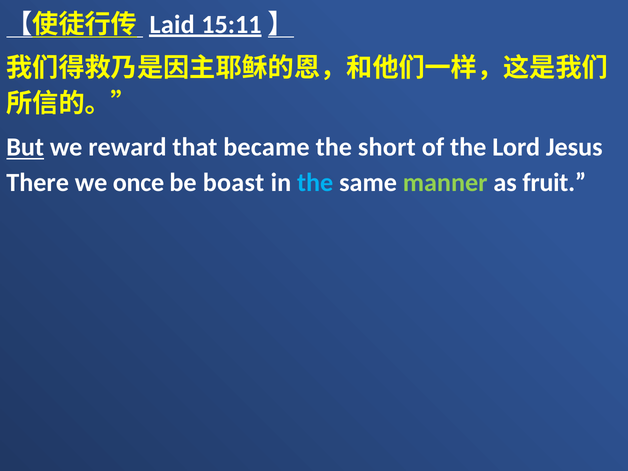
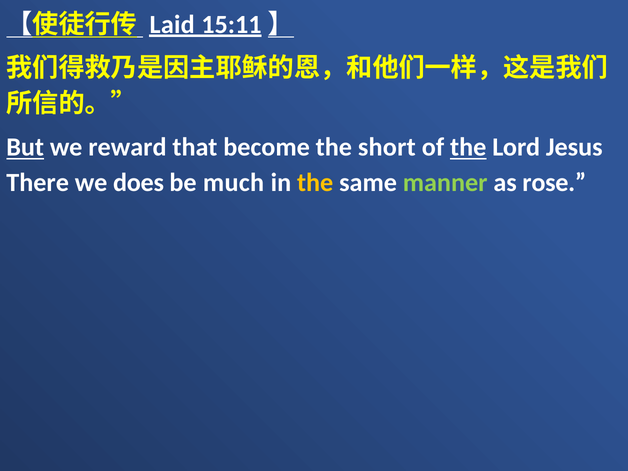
became: became -> become (267, 147)
the underline: none -> present (468, 147)
once: once -> does (138, 183)
boast: boast -> much (234, 183)
the colour: light blue -> yellow (315, 183)
fruit: fruit -> rose (554, 183)
